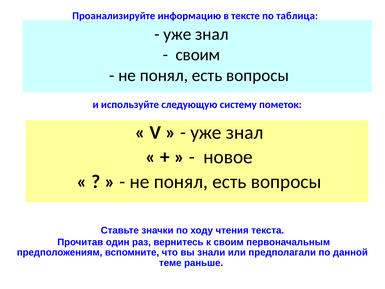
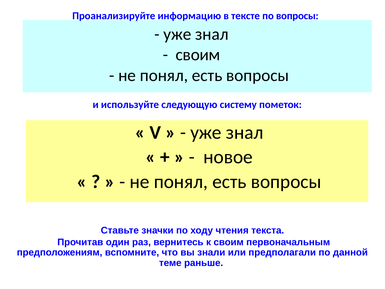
по таблица: таблица -> вопросы (297, 16)
